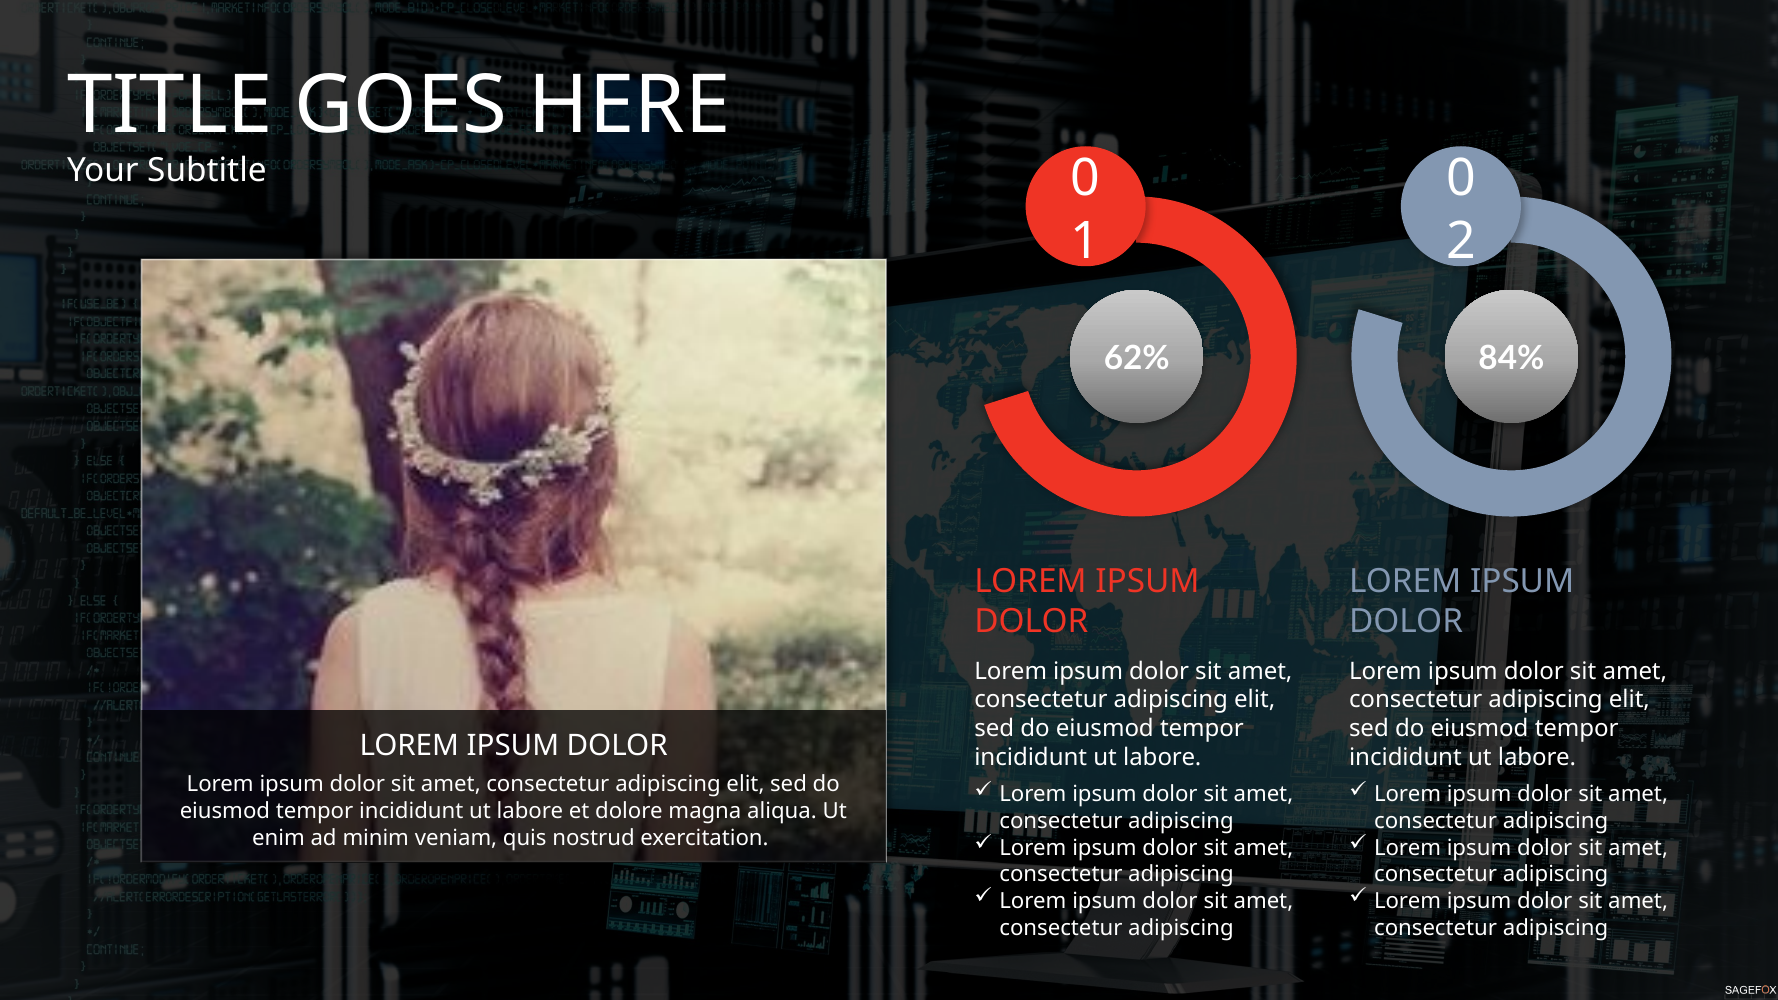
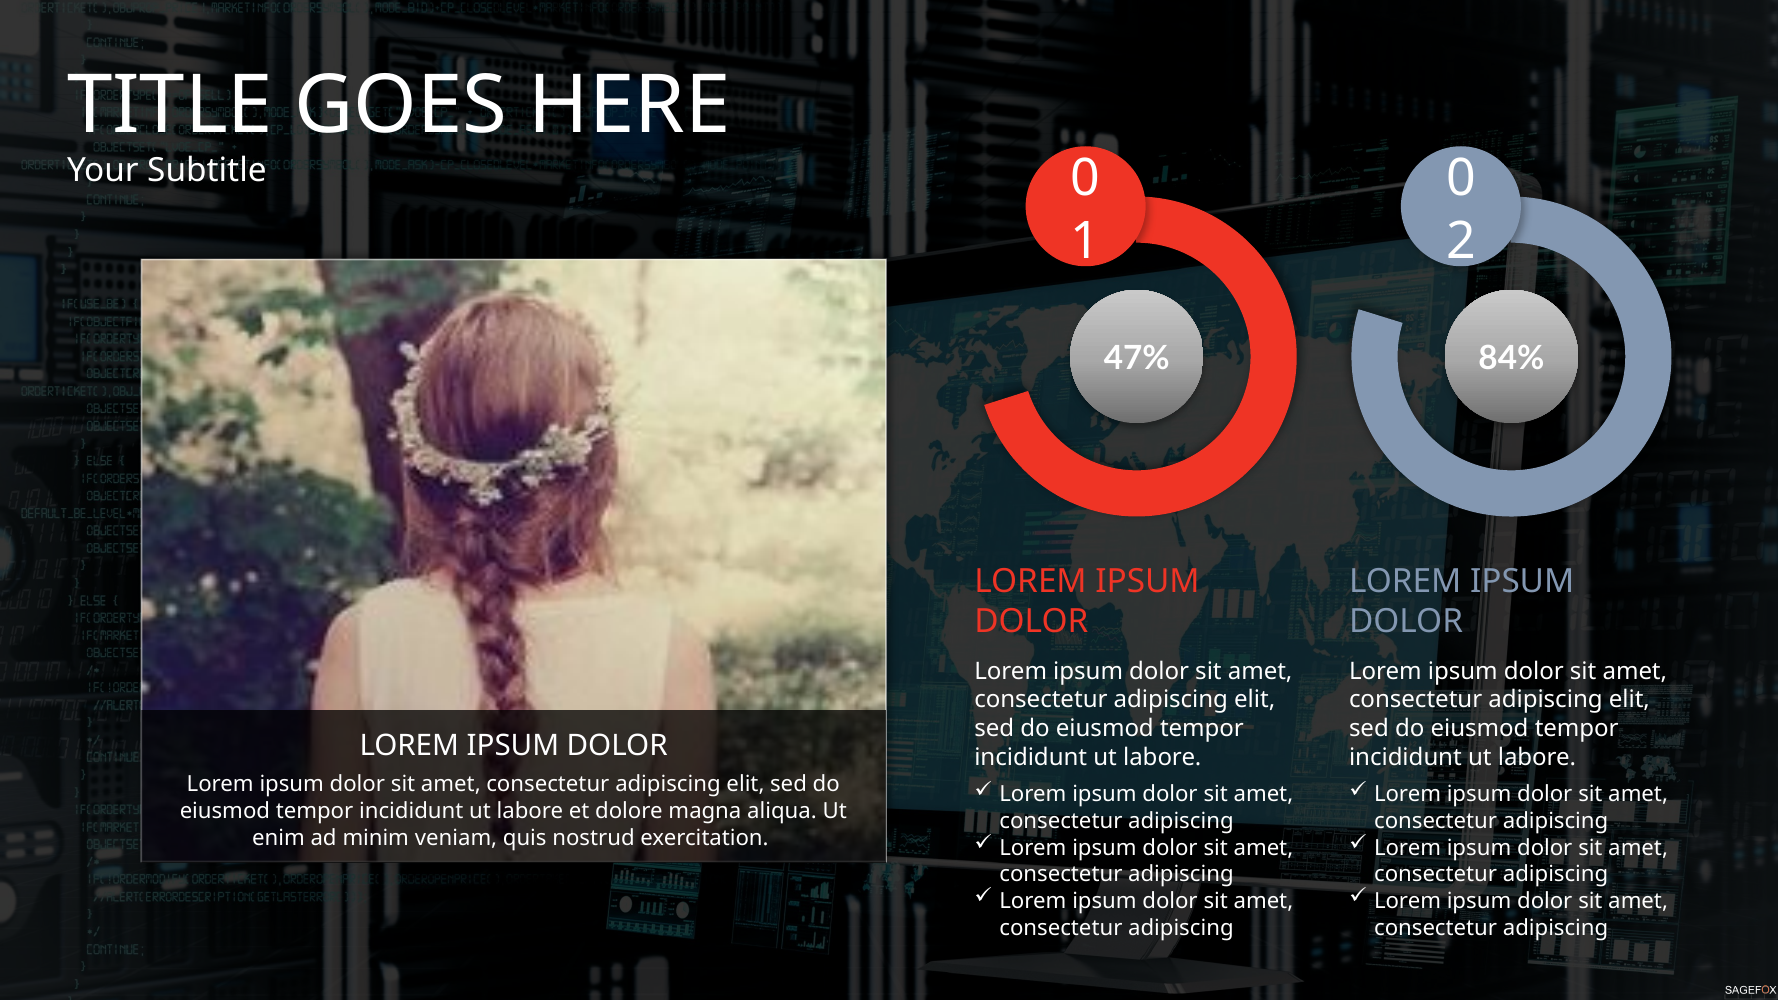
62%: 62% -> 47% (1137, 359)
